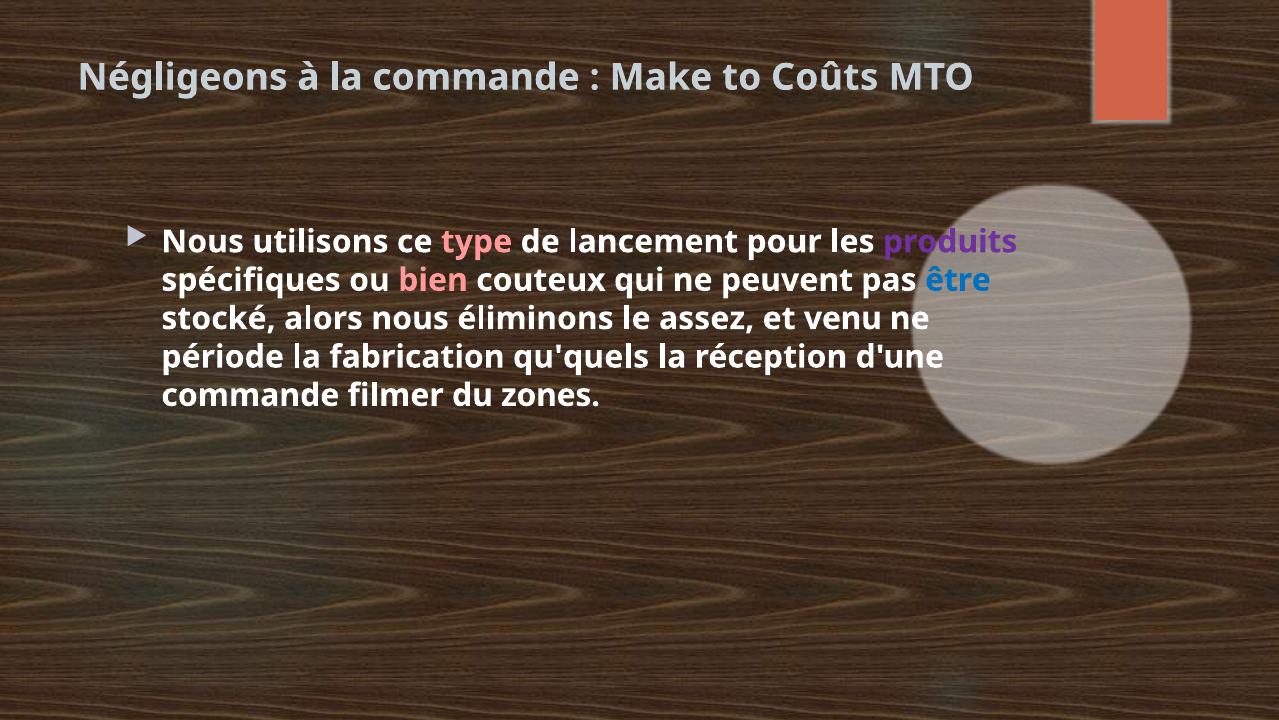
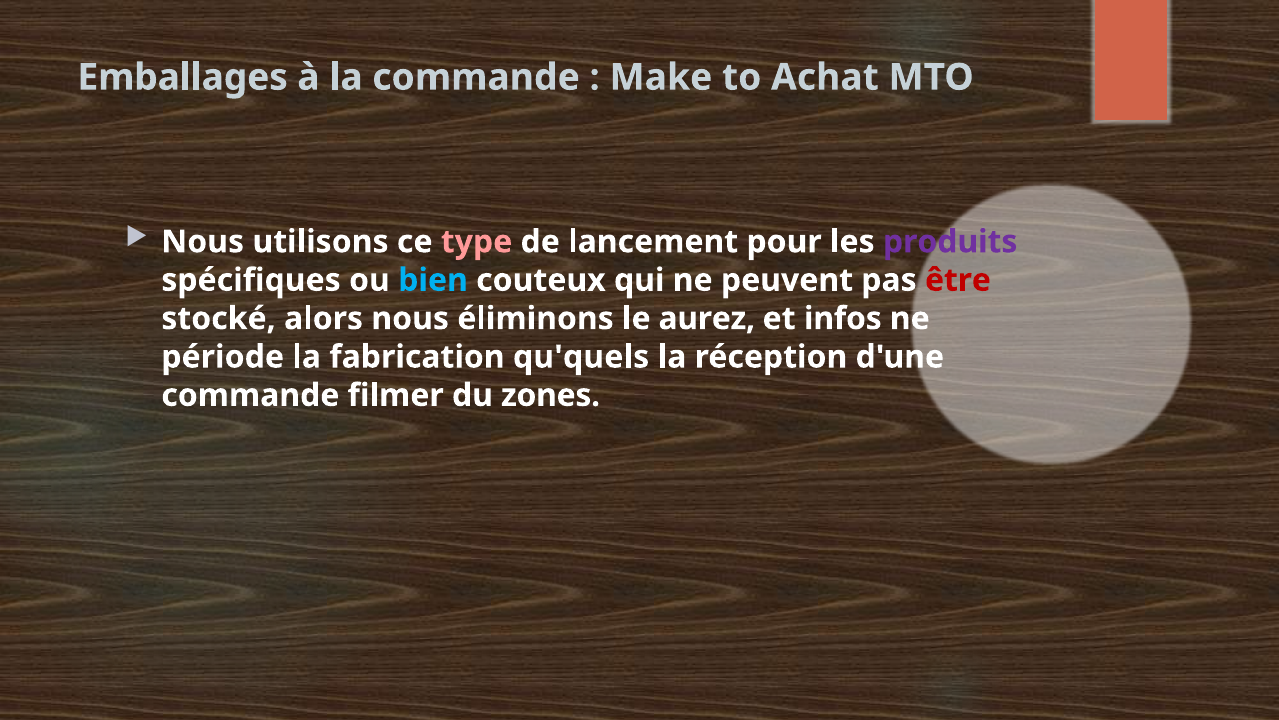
Négligeons: Négligeons -> Emballages (183, 77)
Coûts: Coûts -> Achat (825, 77)
bien colour: pink -> light blue (433, 280)
être colour: blue -> red (958, 280)
assez: assez -> aurez (707, 318)
venu: venu -> infos (843, 318)
